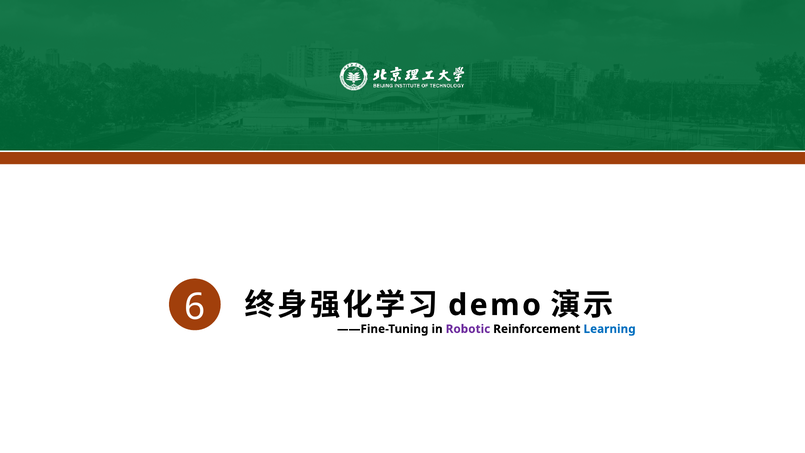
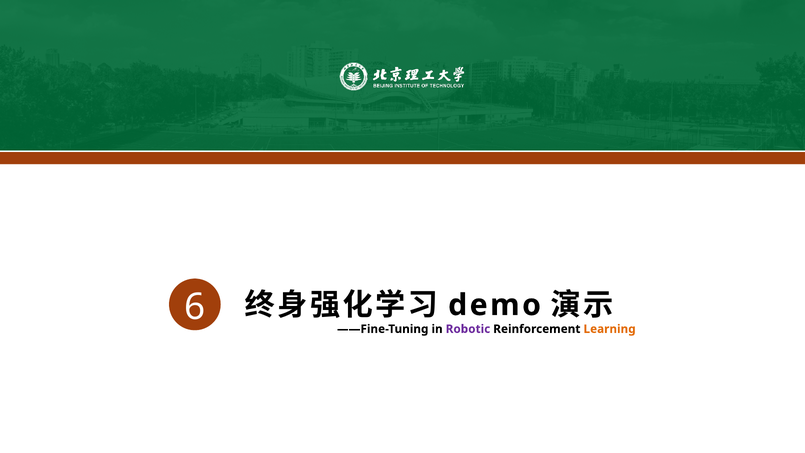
Learning colour: blue -> orange (610, 329)
